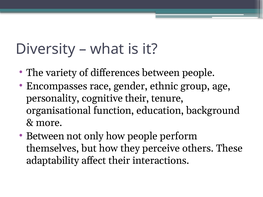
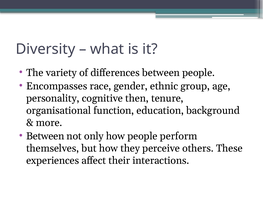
cognitive their: their -> then (137, 98)
adaptability: adaptability -> experiences (53, 161)
